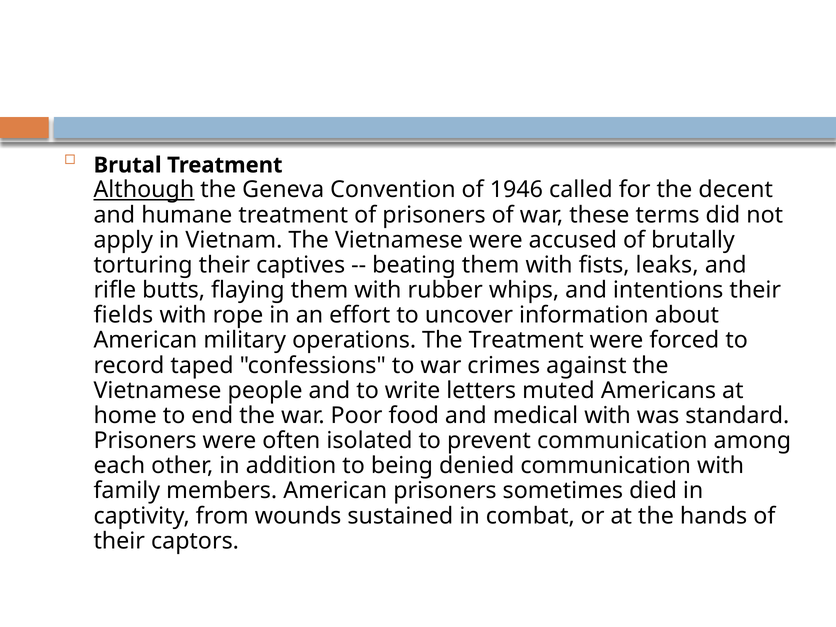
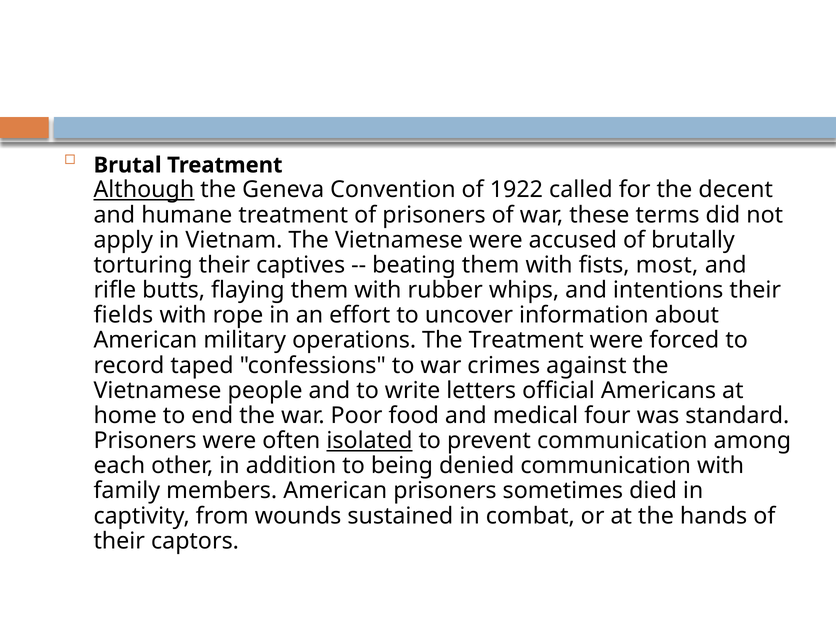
1946: 1946 -> 1922 (516, 190)
leaks: leaks -> most (667, 265)
muted: muted -> official (559, 390)
medical with: with -> four (607, 416)
isolated underline: none -> present (369, 441)
